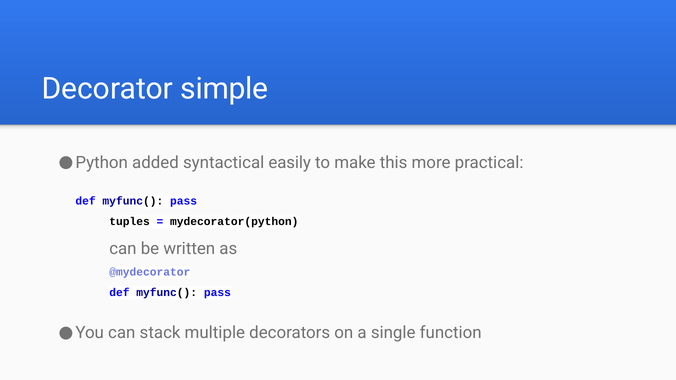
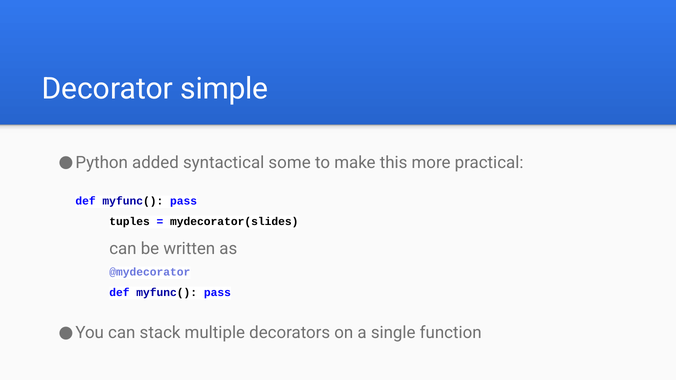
easily: easily -> some (290, 163)
mydecorator(python: mydecorator(python -> mydecorator(slides (234, 222)
